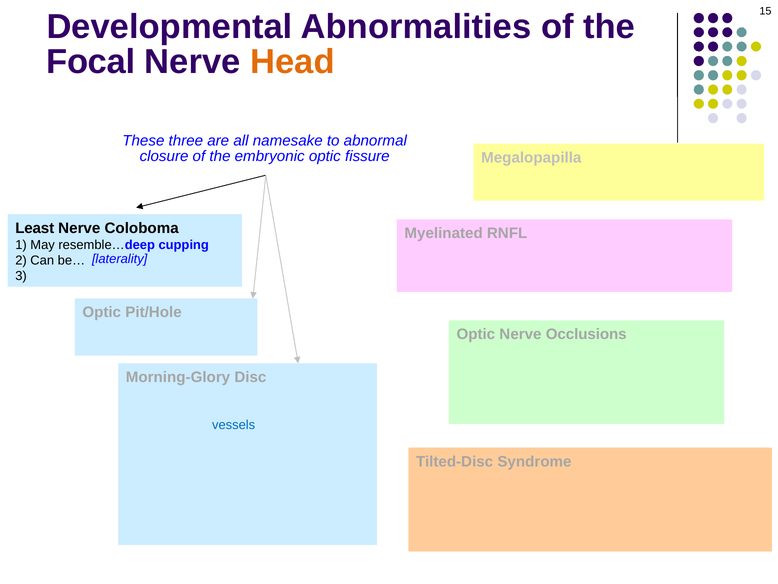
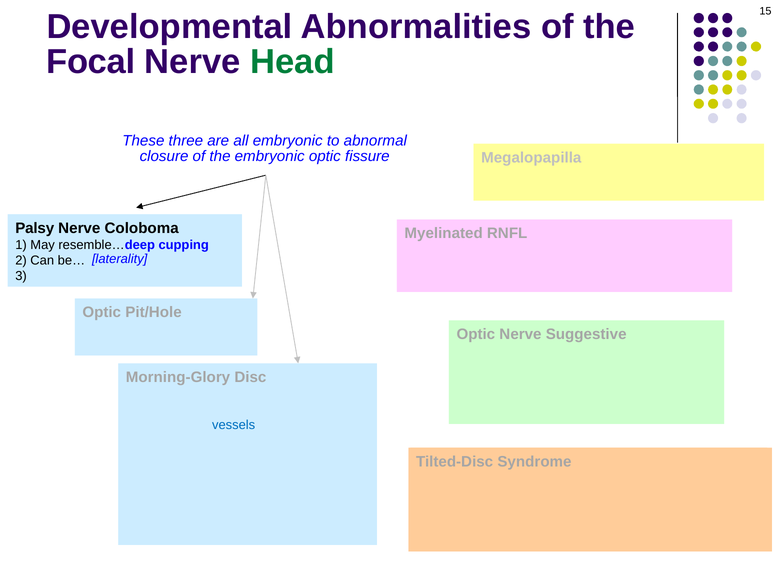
Head colour: orange -> green (292, 62)
all namesake: namesake -> embryonic (288, 141)
Least: Least -> Palsy (35, 228)
Occlusions: Occlusions -> Suggestive (586, 334)
